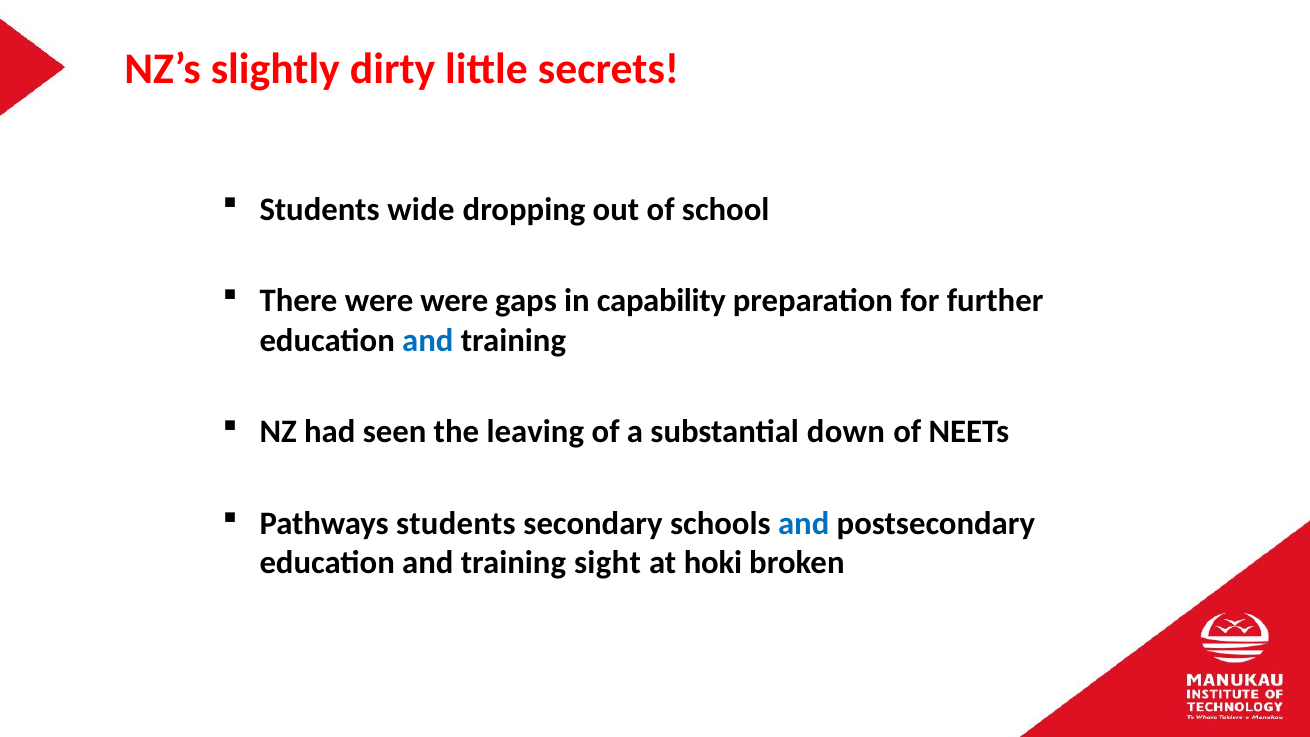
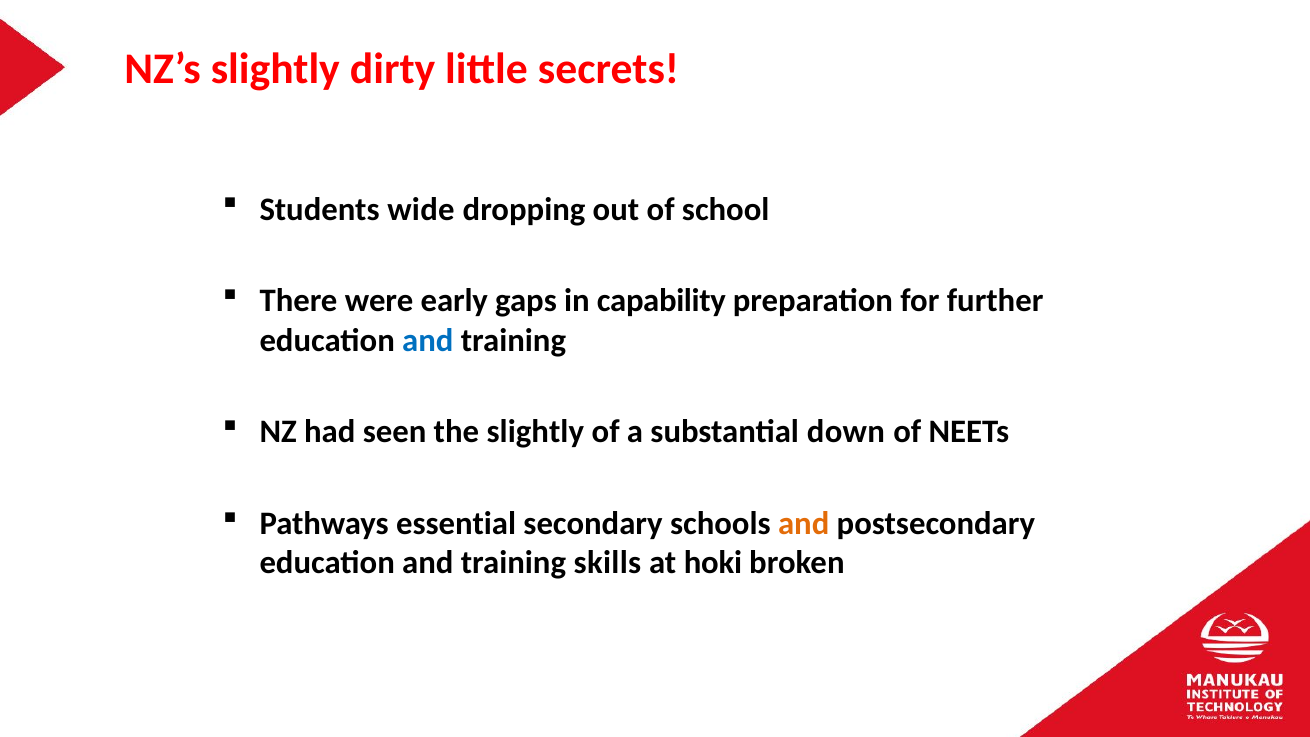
were were: were -> early (454, 301)
the leaving: leaving -> slightly (535, 432)
Pathways students: students -> essential (456, 523)
and colour: blue -> orange (804, 523)
sight: sight -> skills (607, 563)
